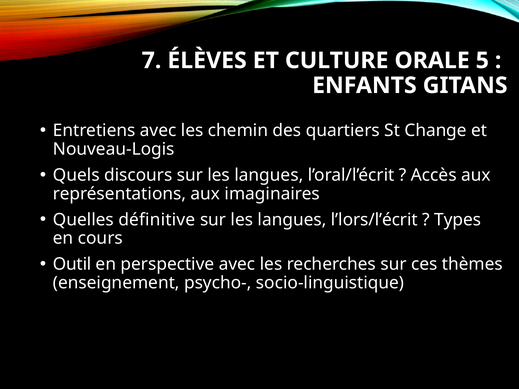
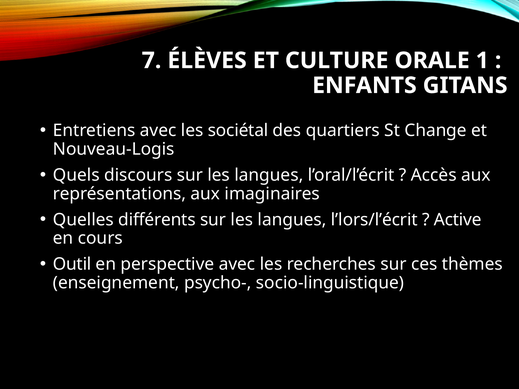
5: 5 -> 1 (482, 61)
chemin: chemin -> sociétal (238, 131)
définitive: définitive -> différents (157, 220)
Types: Types -> Active (458, 220)
